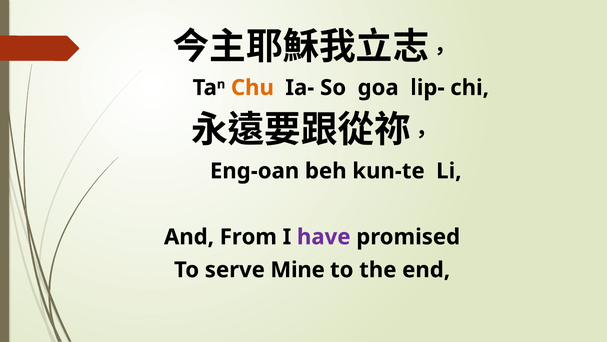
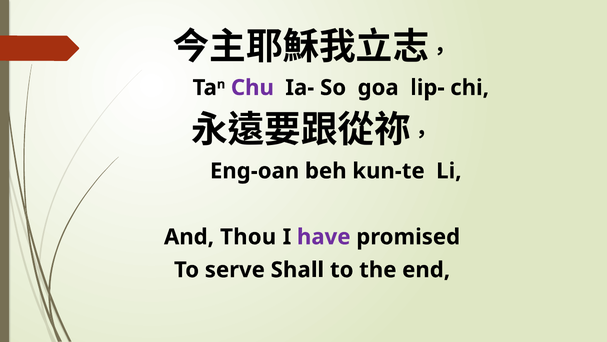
Chu colour: orange -> purple (252, 88)
From: From -> Thou (248, 237)
Mine: Mine -> Shall (297, 269)
